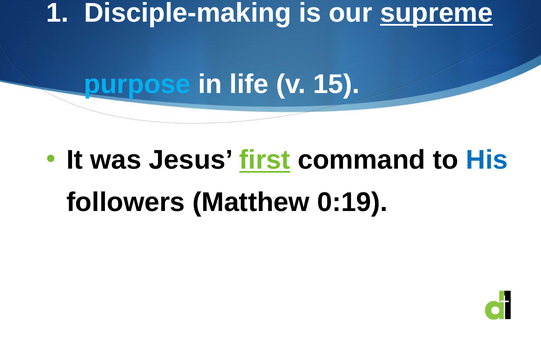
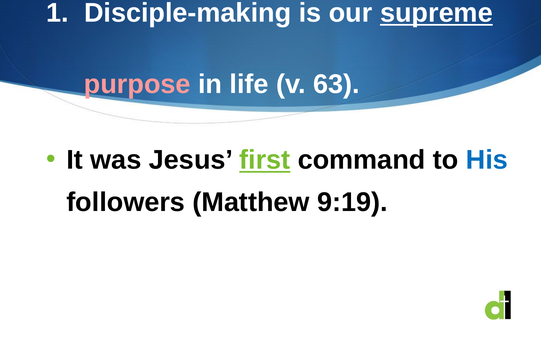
purpose colour: light blue -> pink (137, 84)
15: 15 -> 63 (336, 84)
0:19: 0:19 -> 9:19 (352, 202)
